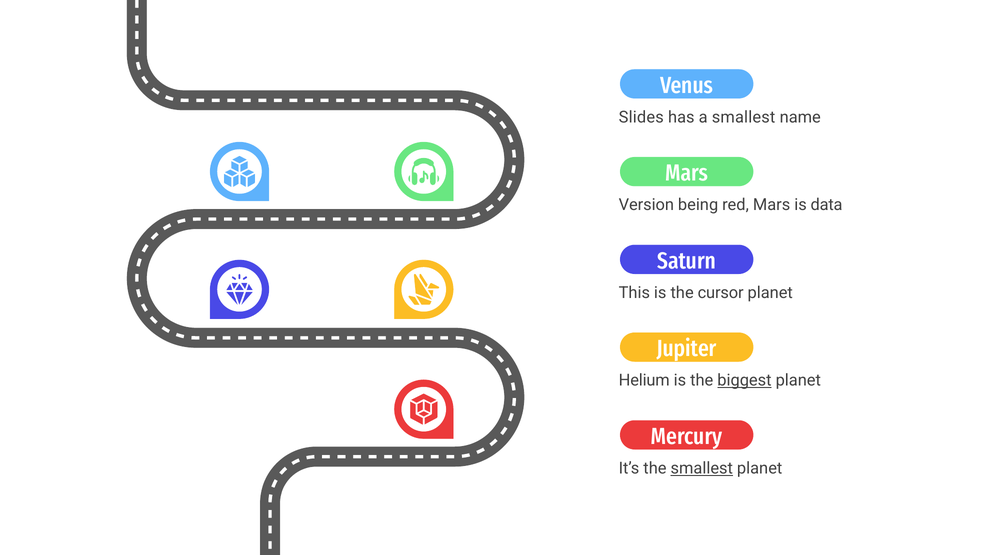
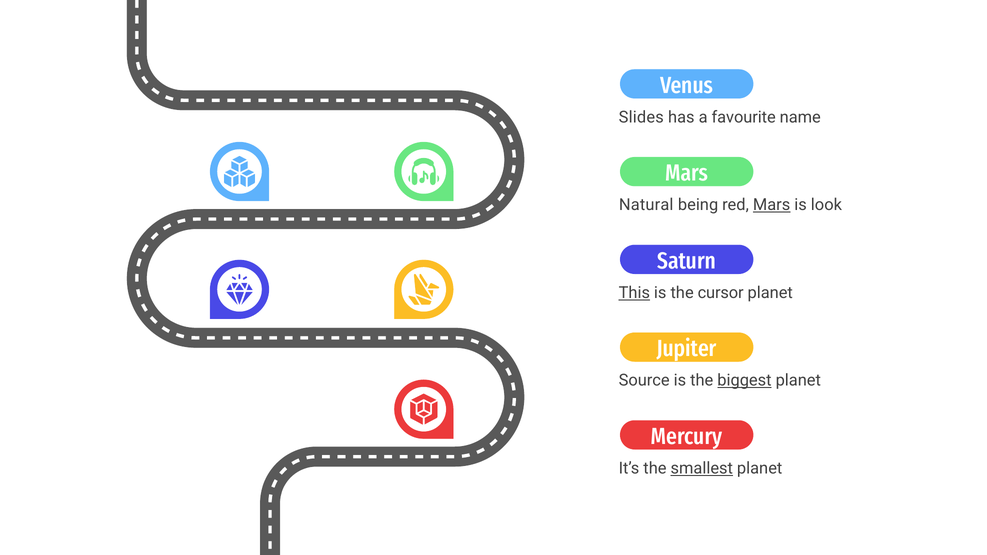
a smallest: smallest -> favourite (744, 117)
Version: Version -> Natural (646, 205)
Mars underline: none -> present (772, 205)
data: data -> look (826, 205)
This underline: none -> present (634, 293)
Helium: Helium -> Source (644, 381)
